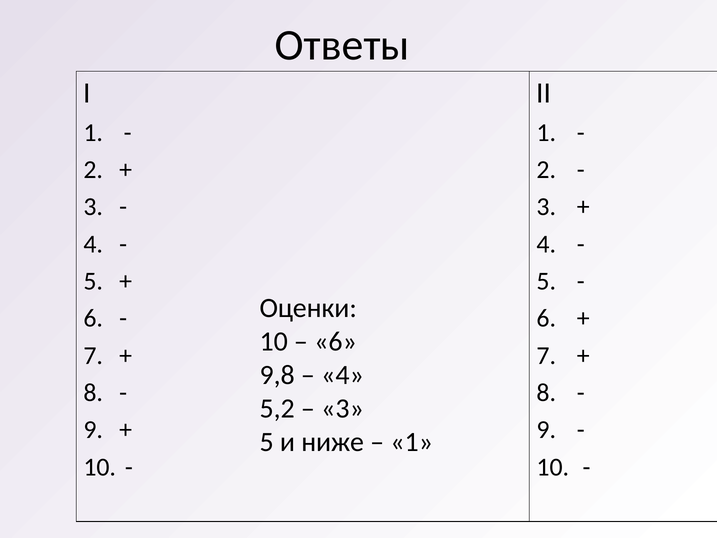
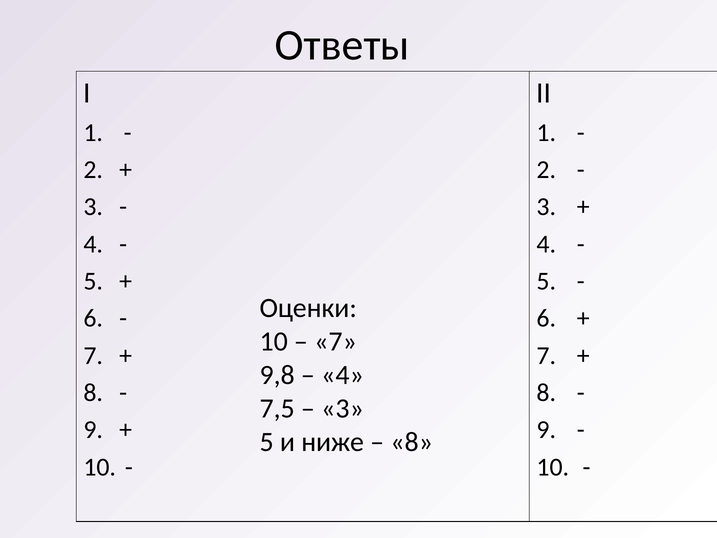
6: 6 -> 7 (336, 341)
5,2: 5,2 -> 7,5 (277, 408)
1: 1 -> 8 (412, 442)
